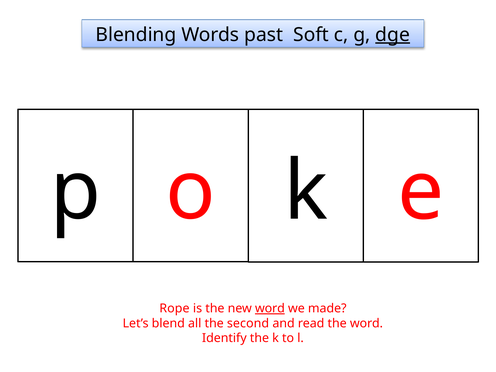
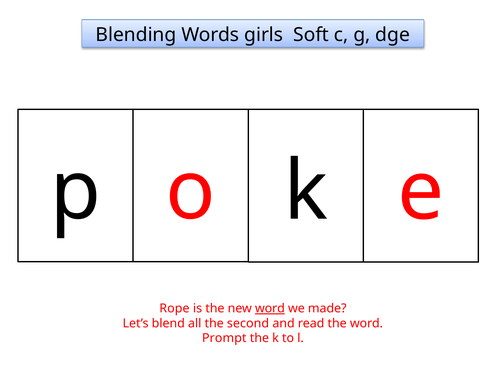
past: past -> girls (264, 35)
dge underline: present -> none (393, 35)
Identify: Identify -> Prompt (224, 338)
